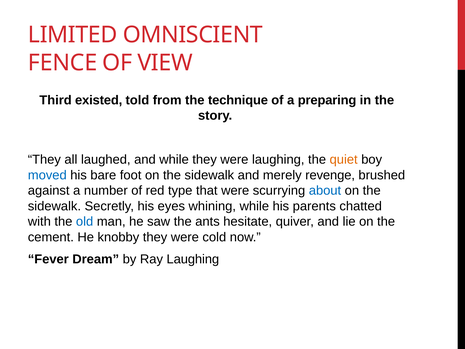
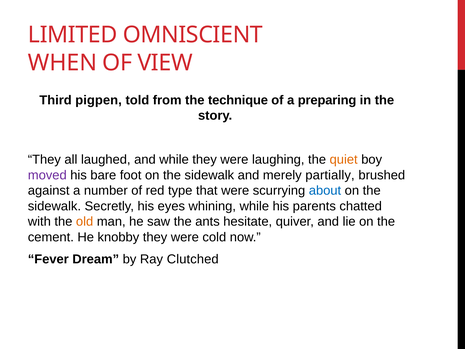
FENCE: FENCE -> WHEN (63, 63)
existed: existed -> pigpen (99, 100)
moved colour: blue -> purple (47, 175)
revenge: revenge -> partially (330, 175)
old colour: blue -> orange (85, 222)
Ray Laughing: Laughing -> Clutched (193, 259)
